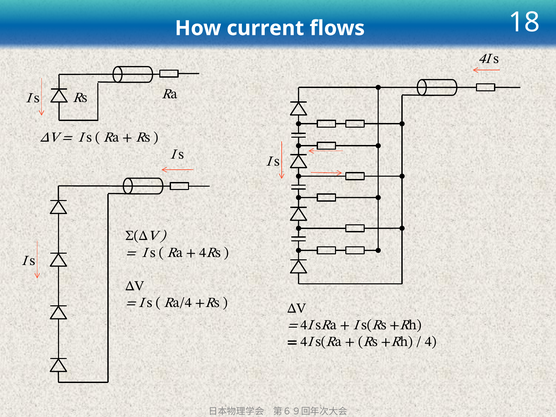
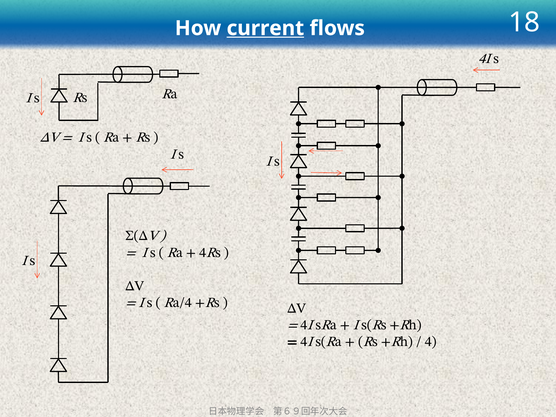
current underline: none -> present (265, 28)
